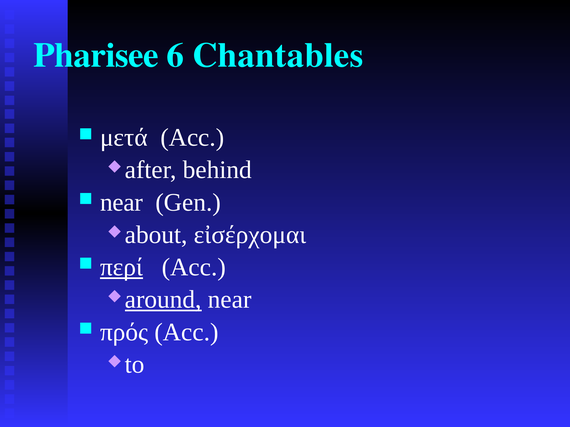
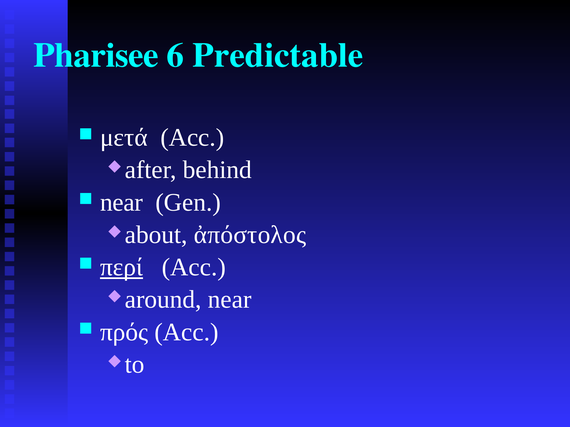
Chantables: Chantables -> Predictable (278, 55)
εἰσέρχομαι: εἰσέρχομαι -> ἀπόστολος (250, 235)
around underline: present -> none (163, 300)
